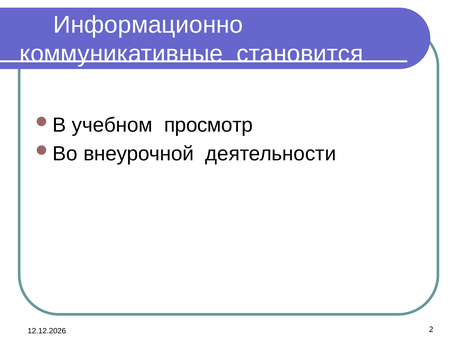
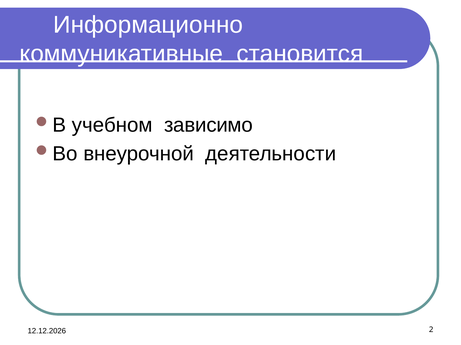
просмотр: просмотр -> зависимо (208, 125)
